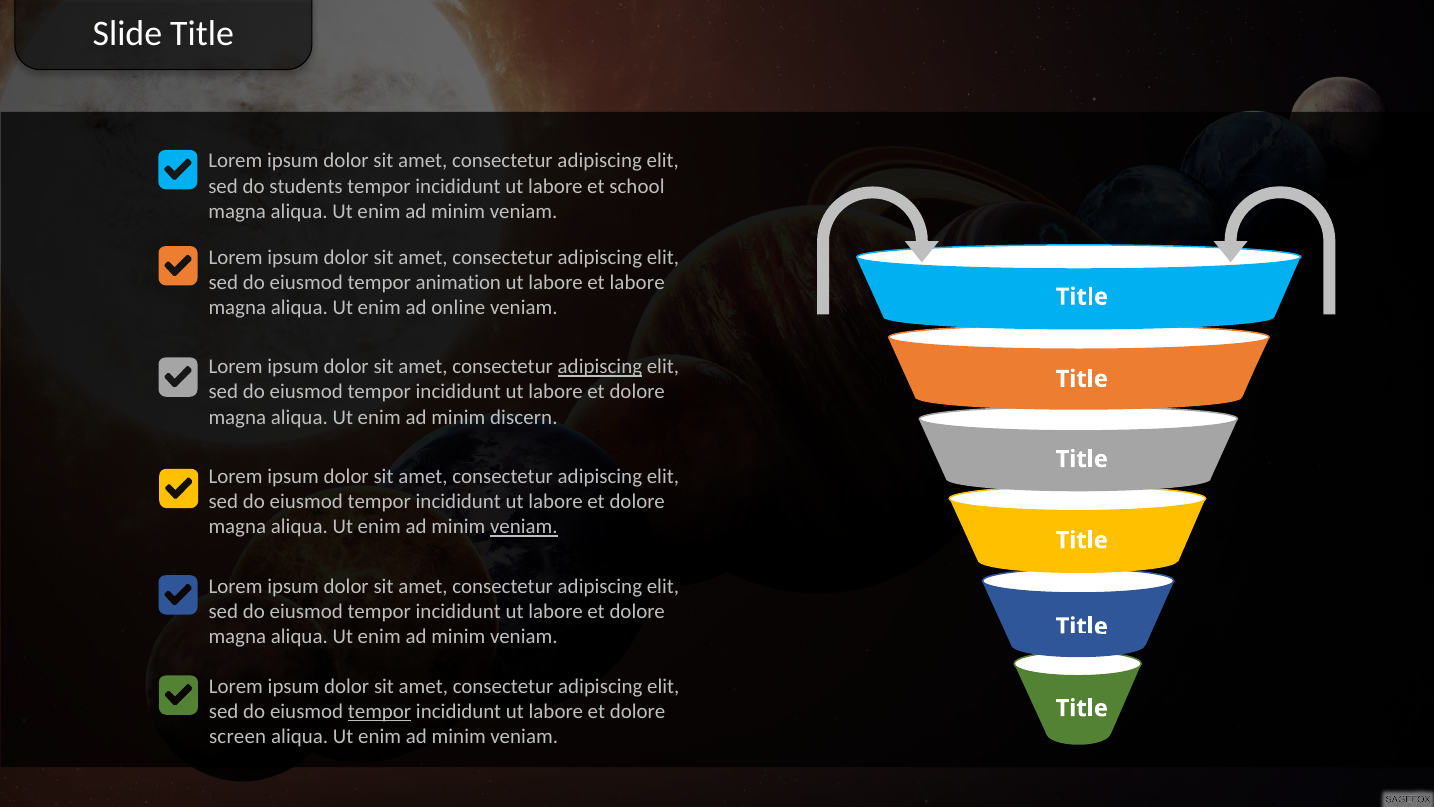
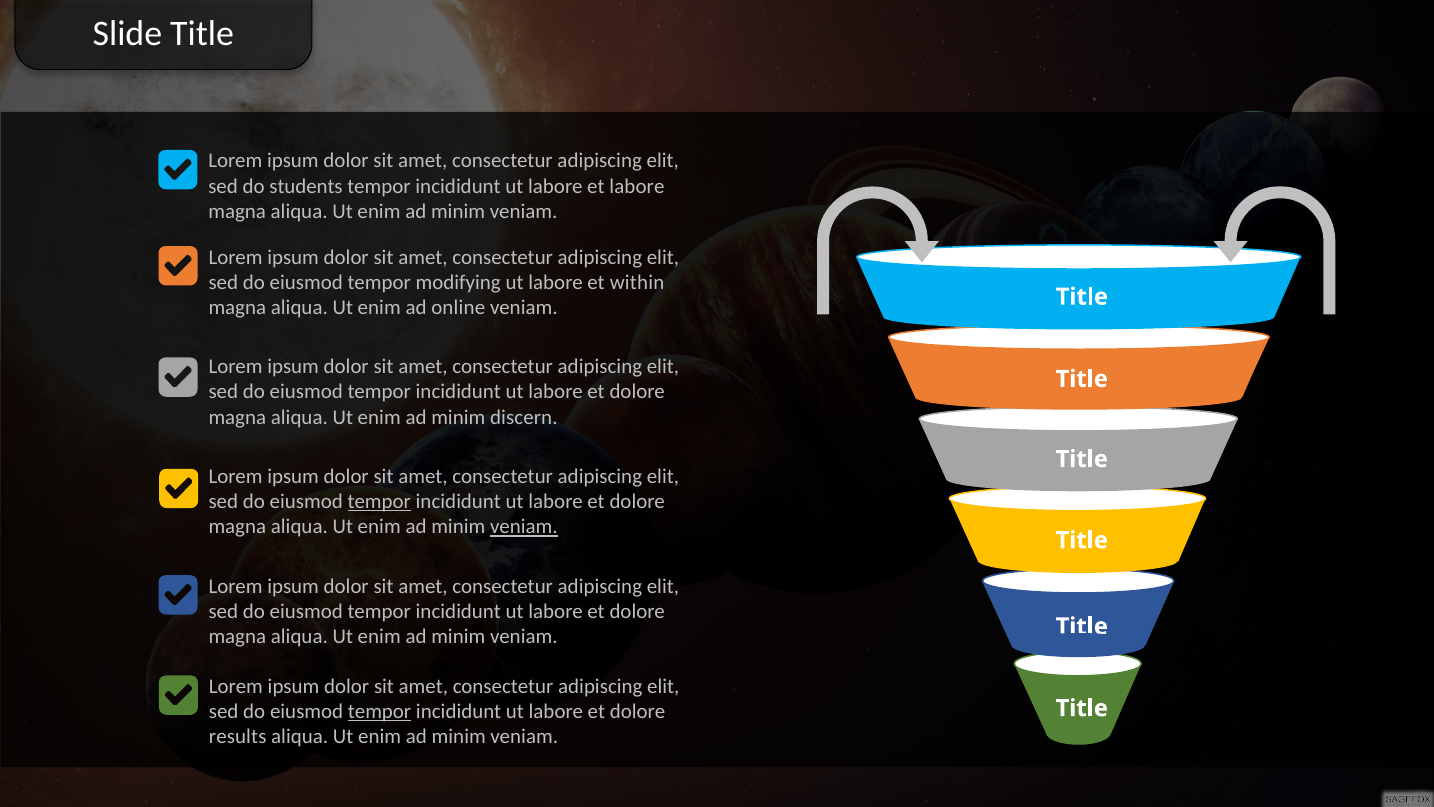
et school: school -> labore (637, 186)
animation: animation -> modifying (458, 282)
et labore: labore -> within (637, 282)
adipiscing underline: present -> none (600, 367)
tempor underline: none -> present (379, 502)
screen: screen -> results (238, 736)
